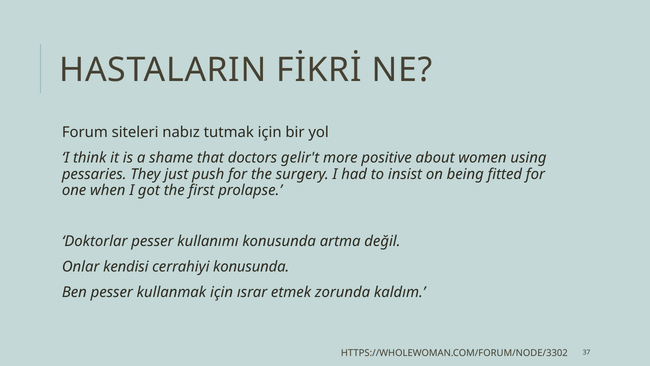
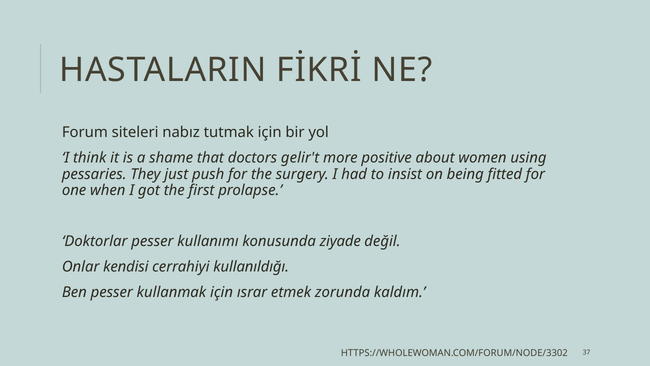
artma: artma -> ziyade (340, 241)
cerrahiyi konusunda: konusunda -> kullanıldığı (251, 267)
